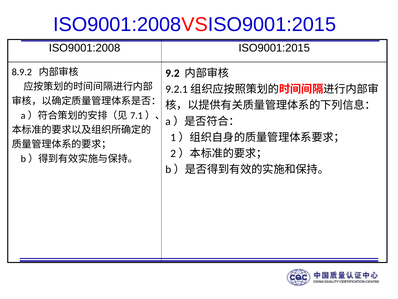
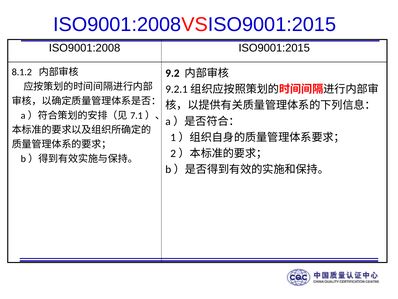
8.9.2: 8.9.2 -> 8.1.2 (22, 72)
